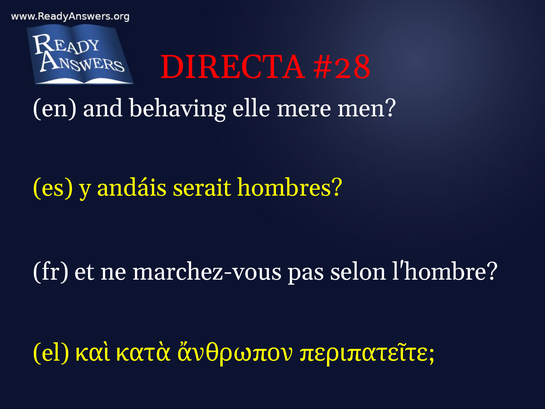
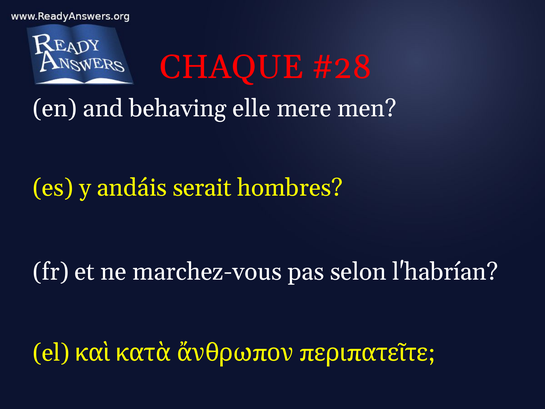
DIRECTA: DIRECTA -> CHAQUE (232, 67)
l'hombre: l'hombre -> l'habrían (445, 272)
